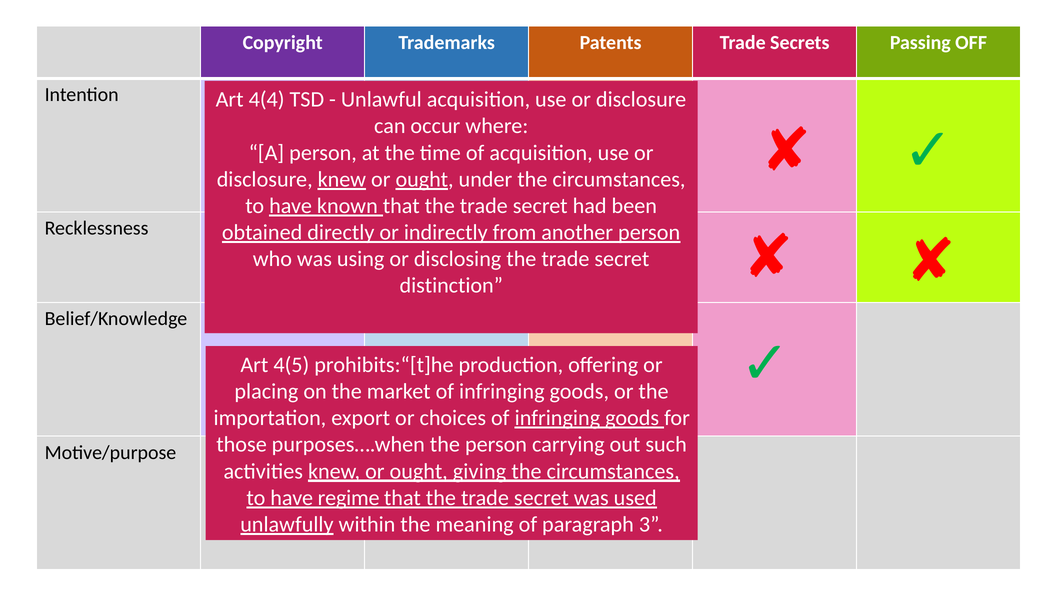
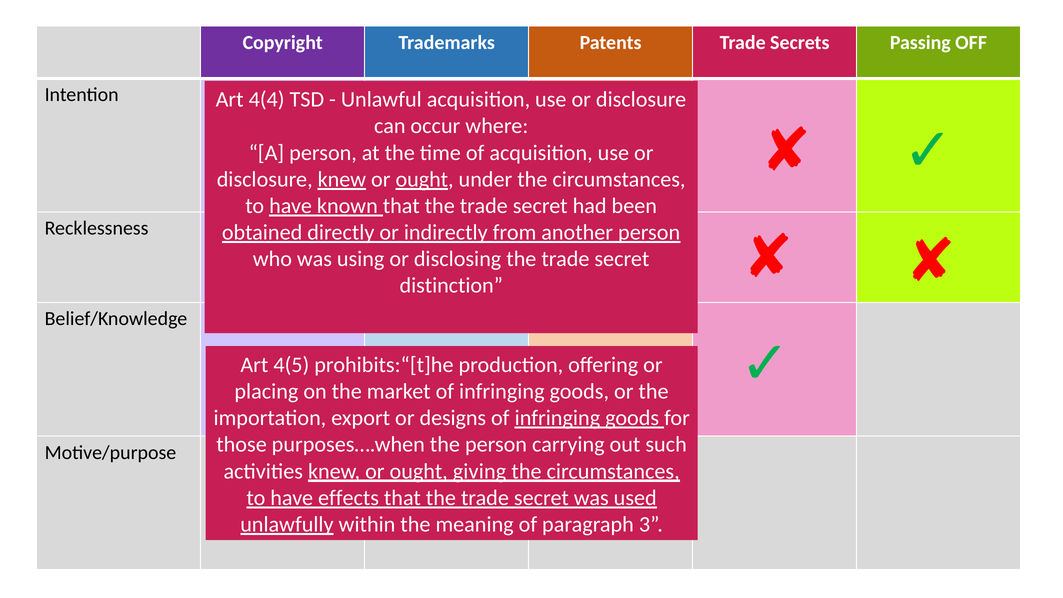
choices: choices -> designs (453, 418)
regime: regime -> effects (349, 498)
